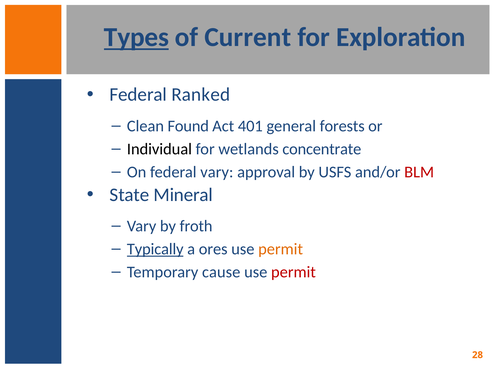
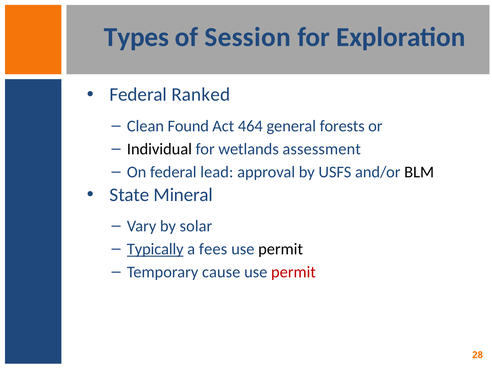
Types underline: present -> none (136, 37)
Current: Current -> Session (248, 37)
401: 401 -> 464 (250, 126)
concentrate: concentrate -> assessment (322, 149)
federal vary: vary -> lead (217, 172)
BLM colour: red -> black (419, 172)
froth: froth -> solar (196, 226)
ores: ores -> fees (213, 249)
permit colour: orange -> black (281, 249)
